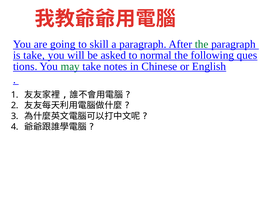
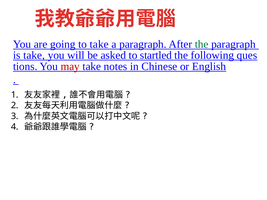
to skill: skill -> take (99, 44)
normal: normal -> startled (156, 55)
may colour: green -> red (70, 66)
